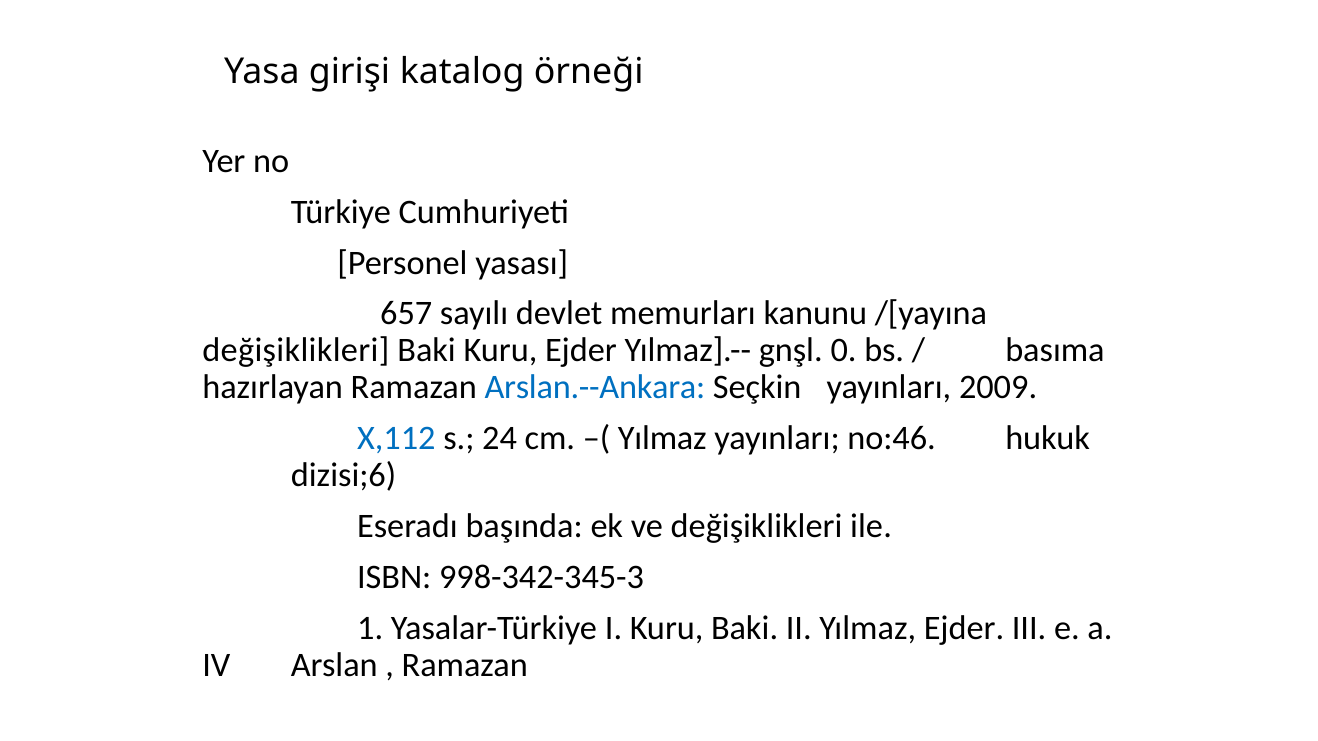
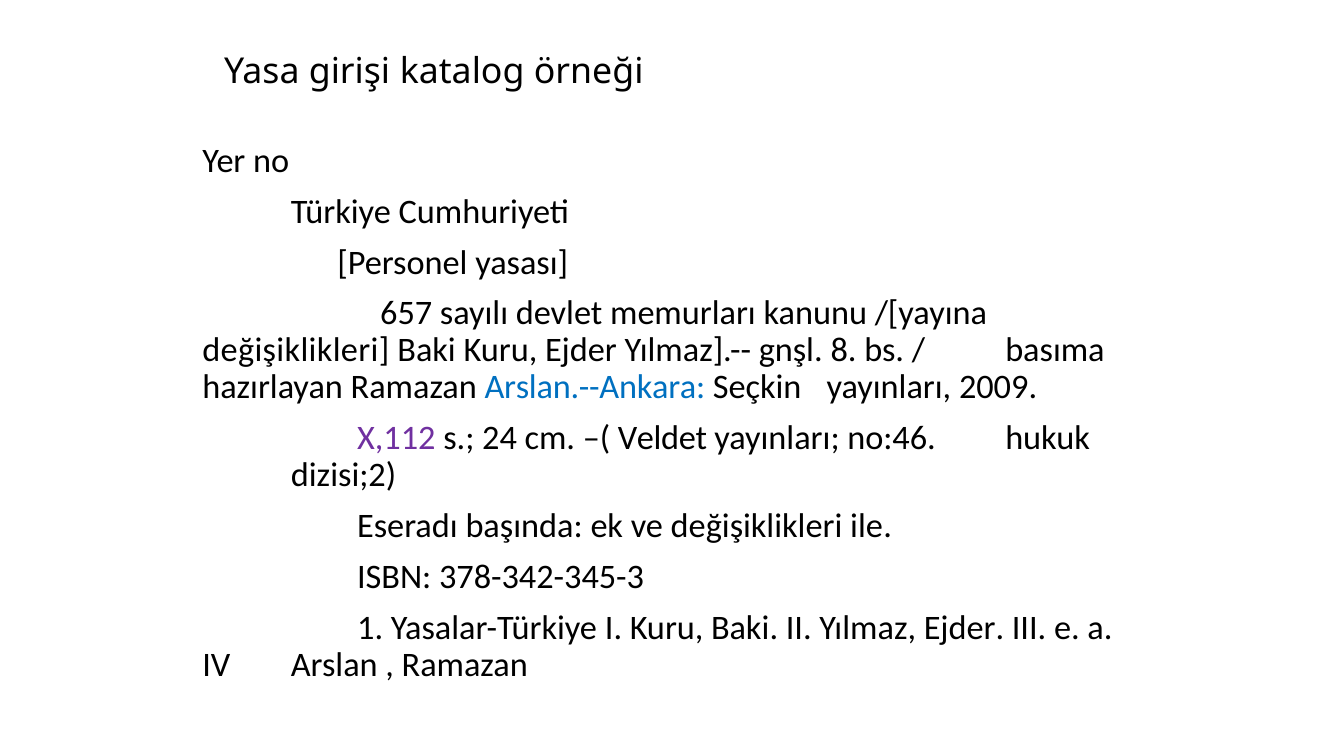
0: 0 -> 8 (844, 351)
X,112 colour: blue -> purple (396, 439)
Yılmaz: Yılmaz -> Veldet (662, 439)
dizisi;6: dizisi;6 -> dizisi;2 (344, 476)
998-342-345-3: 998-342-345-3 -> 378-342-345-3 (542, 577)
